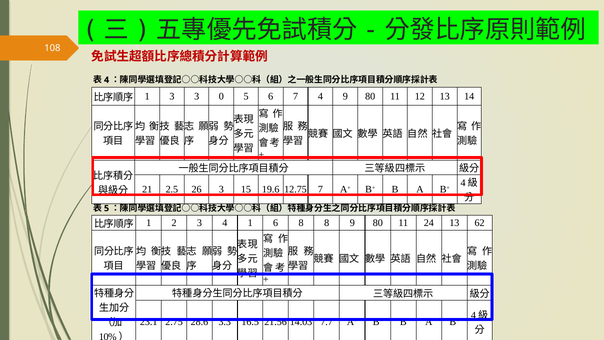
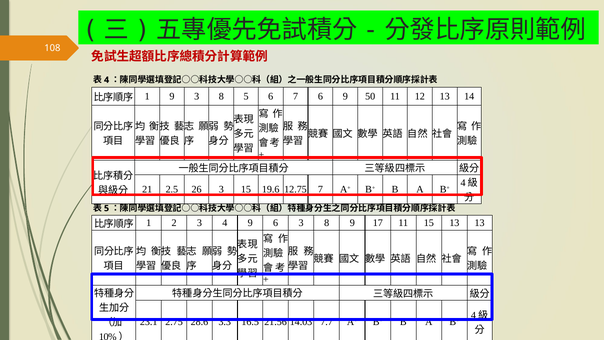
1 3: 3 -> 9 (172, 96)
0: 0 -> 8 (221, 96)
7 4: 4 -> 6 (321, 96)
80: 80 -> 50 (370, 96)
4 1: 1 -> 9 (250, 223)
6 8: 8 -> 3 (301, 223)
8 9 80: 80 -> 17 (378, 223)
11 24: 24 -> 15 (429, 223)
13 62: 62 -> 13 (480, 223)
